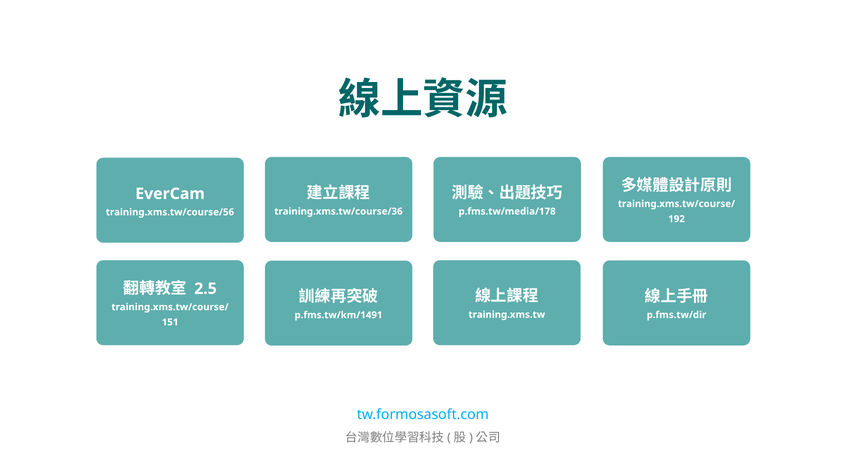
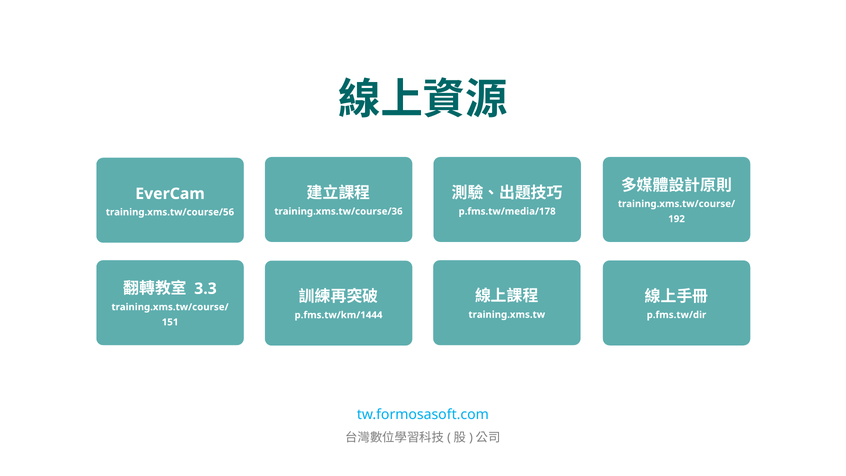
2.5: 2.5 -> 3.3 (205, 289)
p.fms.tw/km/1491: p.fms.tw/km/1491 -> p.fms.tw/km/1444 (339, 315)
